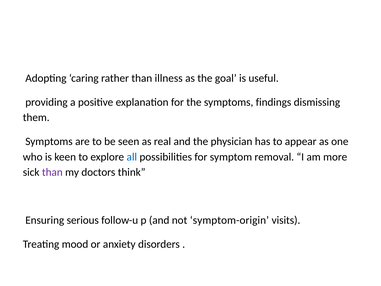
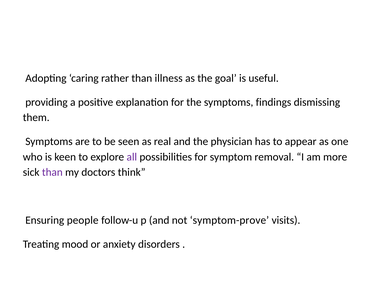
all colour: blue -> purple (132, 157)
serious: serious -> people (83, 220)
symptom-origin: symptom-origin -> symptom-prove (229, 220)
